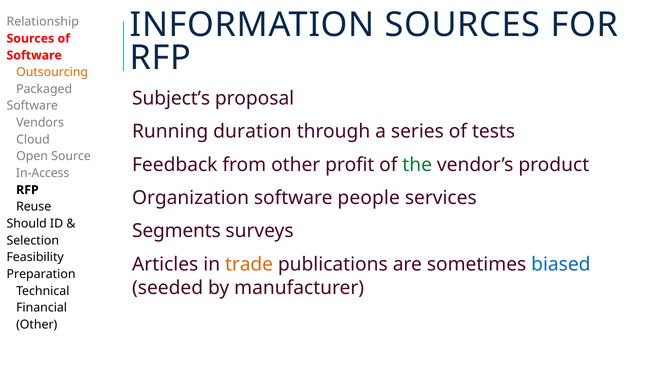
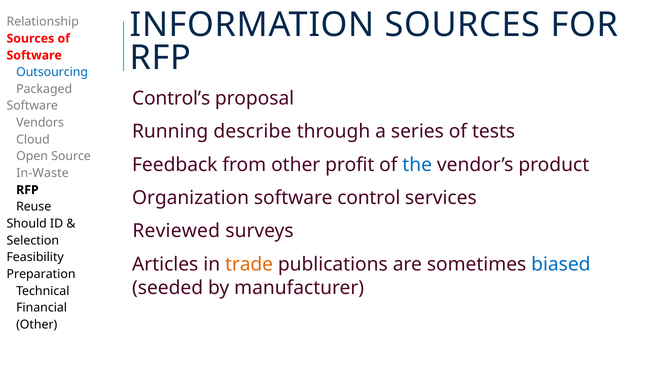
Outsourcing colour: orange -> blue (52, 72)
Subject’s: Subject’s -> Control’s (171, 98)
duration: duration -> describe (252, 132)
the colour: green -> blue (417, 165)
In-Access: In-Access -> In-Waste (43, 173)
people: people -> control (369, 198)
Segments: Segments -> Reviewed (176, 231)
